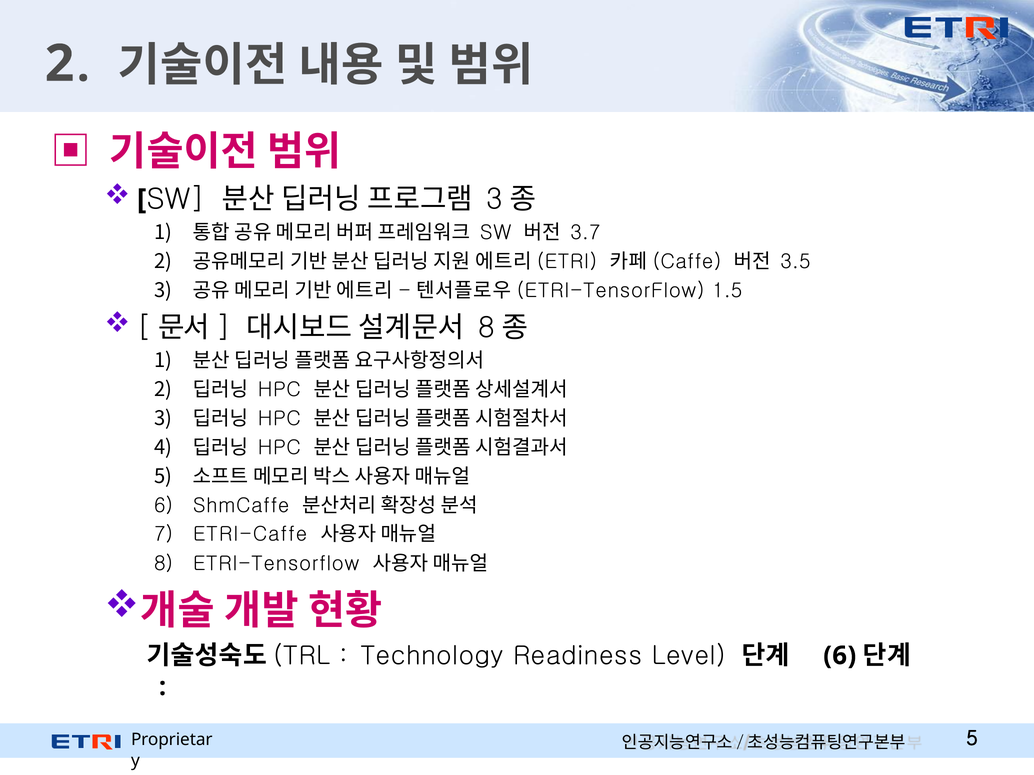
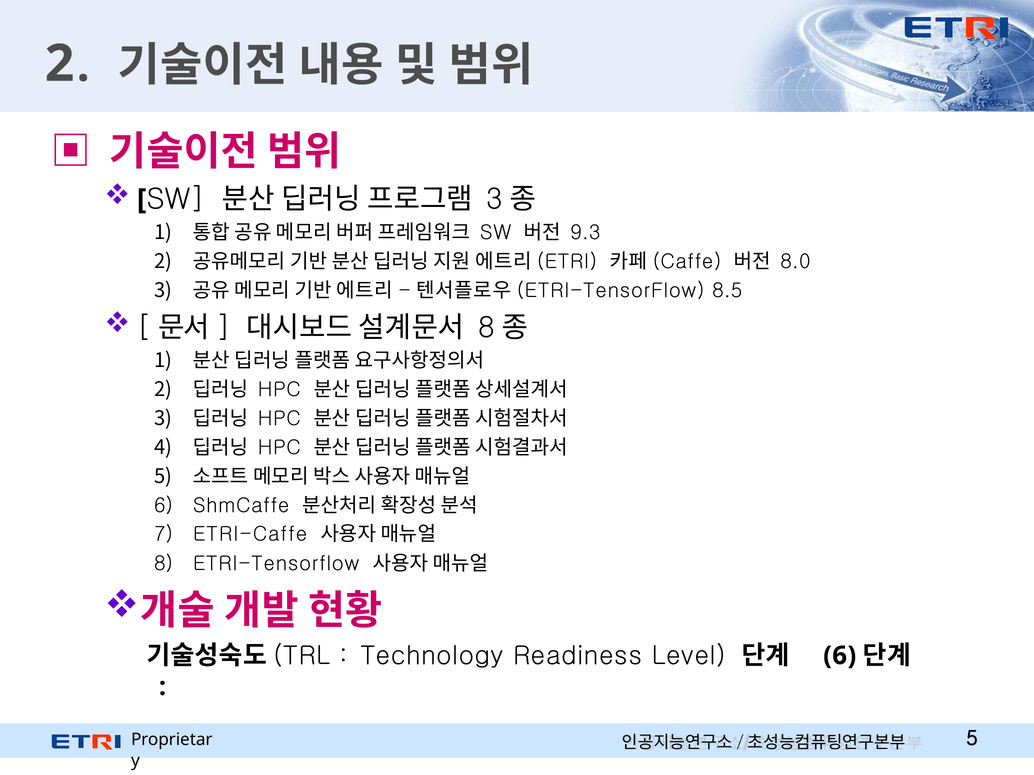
3.7: 3.7 -> 9.3 (585, 233)
3.5: 3.5 -> 8.0 (795, 262)
1.5: 1.5 -> 8.5 (727, 291)
